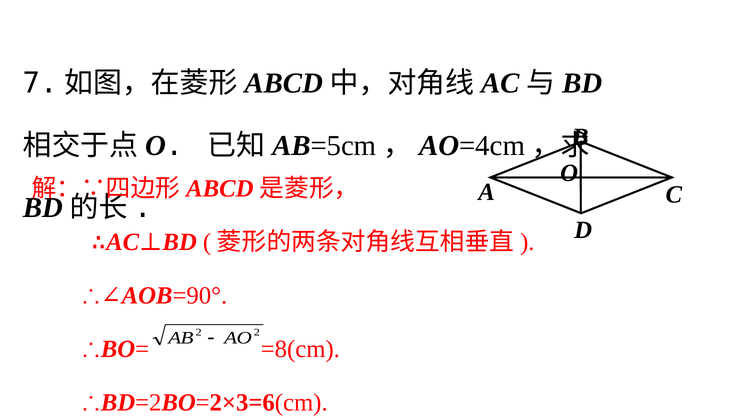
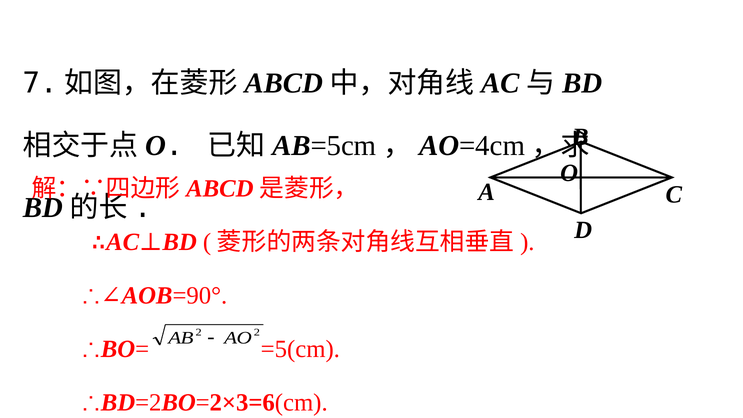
=8(cm: =8(cm -> =5(cm (300, 349)
